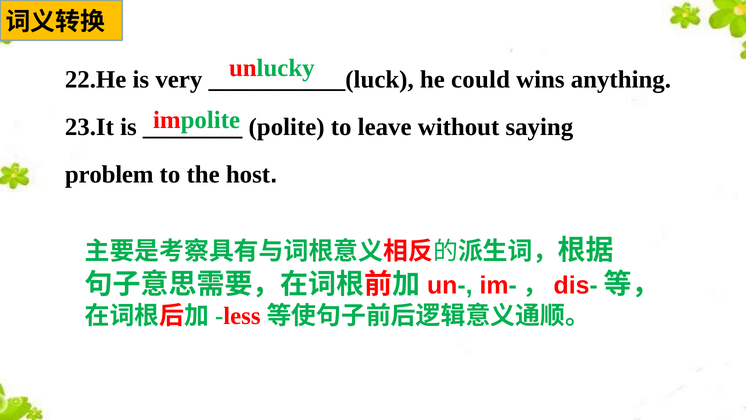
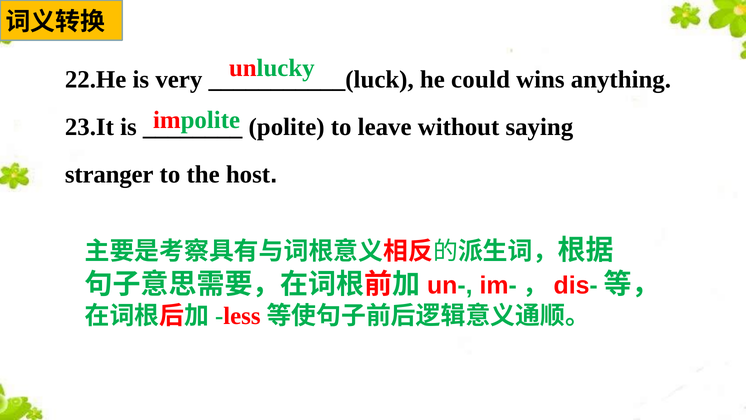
problem: problem -> stranger (109, 174)
